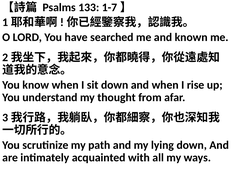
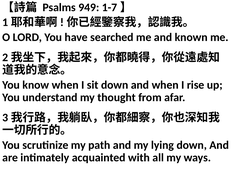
133: 133 -> 949 (89, 7)
